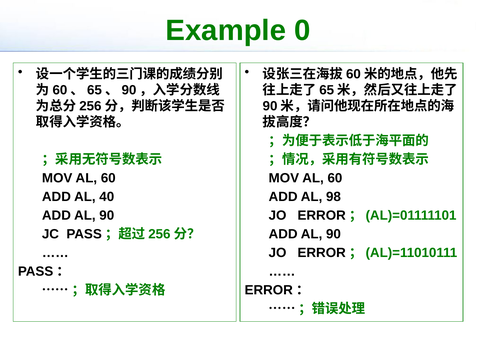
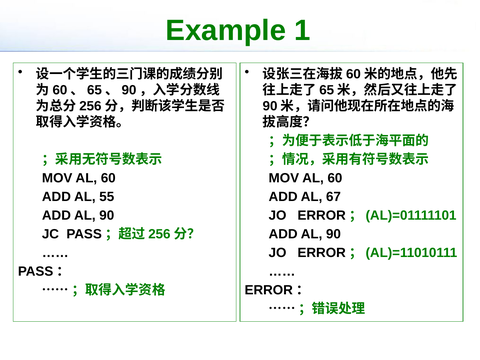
0: 0 -> 1 (302, 30)
98: 98 -> 67 (333, 197)
40: 40 -> 55 (107, 197)
